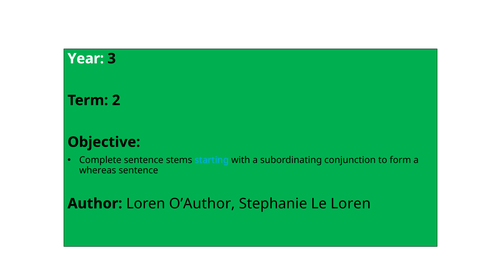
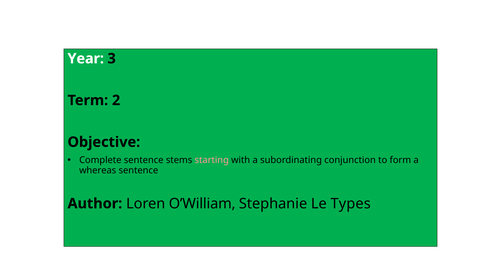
starting colour: light blue -> pink (212, 160)
O’Author: O’Author -> O’William (202, 204)
Le Loren: Loren -> Types (351, 204)
